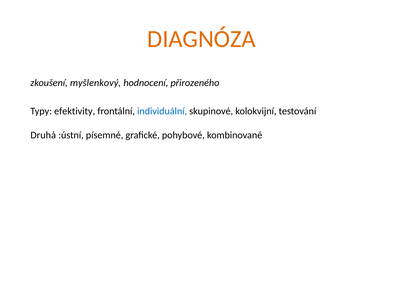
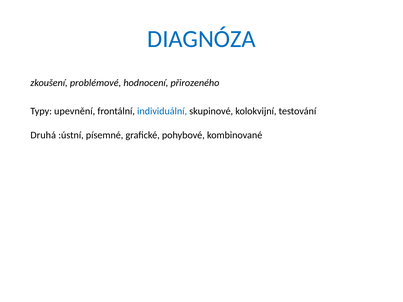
DIAGNÓZA colour: orange -> blue (201, 39)
myšlenkový: myšlenkový -> problémové (96, 83)
efektivity: efektivity -> upevnění (75, 111)
